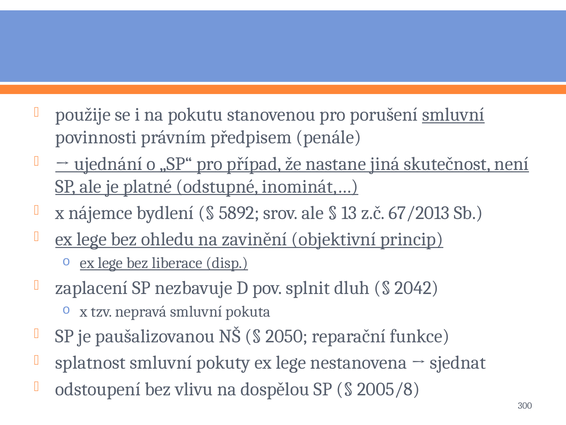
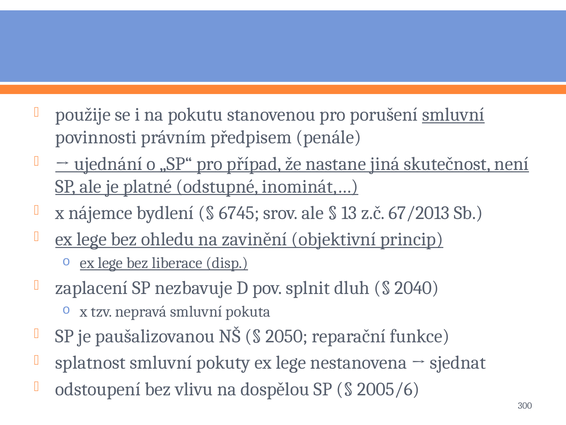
5892: 5892 -> 6745 (239, 213)
2042: 2042 -> 2040 (417, 287)
2005/8: 2005/8 -> 2005/6 (388, 389)
